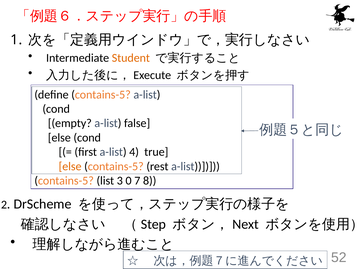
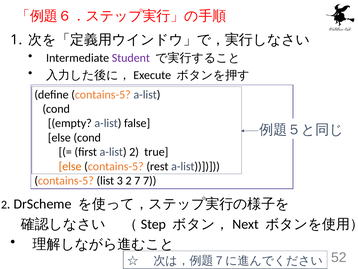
Student colour: orange -> purple (131, 58)
a-list 4: 4 -> 2 (134, 152)
3 0: 0 -> 2 (129, 180)
7 8: 8 -> 7 (150, 180)
